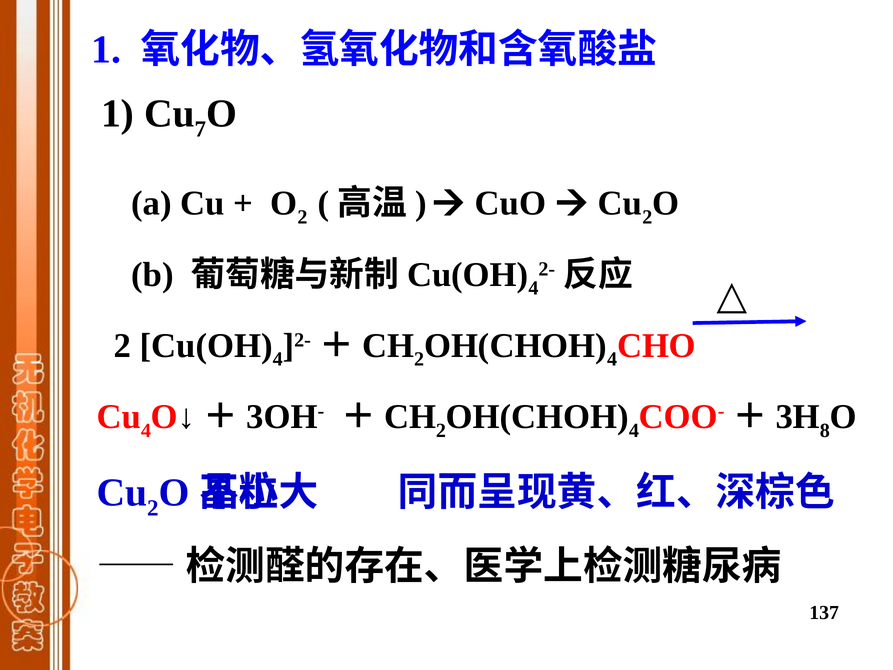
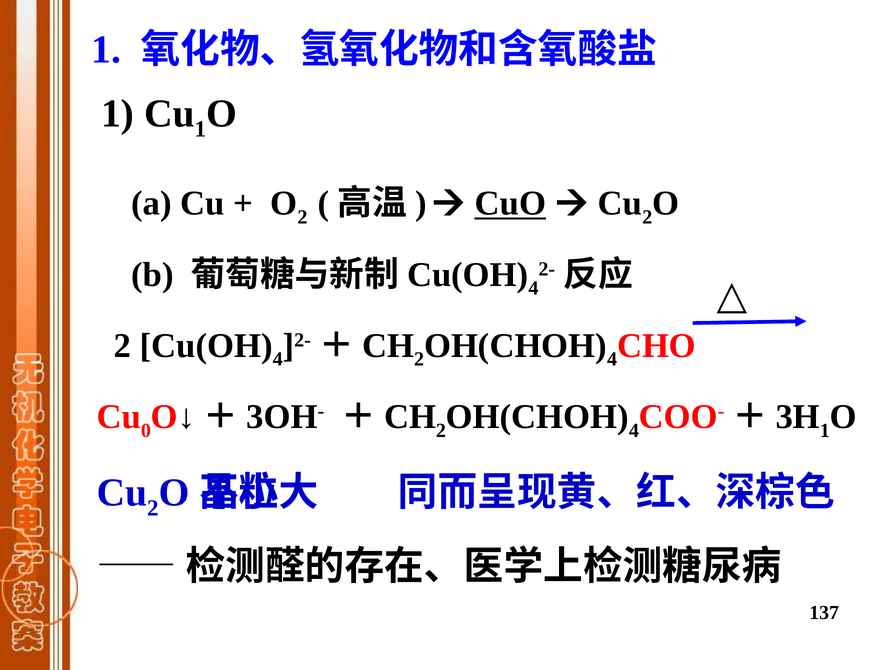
Cu 7: 7 -> 1 (201, 129)
CuO underline: none -> present (510, 203)
Cu 4: 4 -> 0 (146, 430)
8: 8 -> 1 (825, 430)
